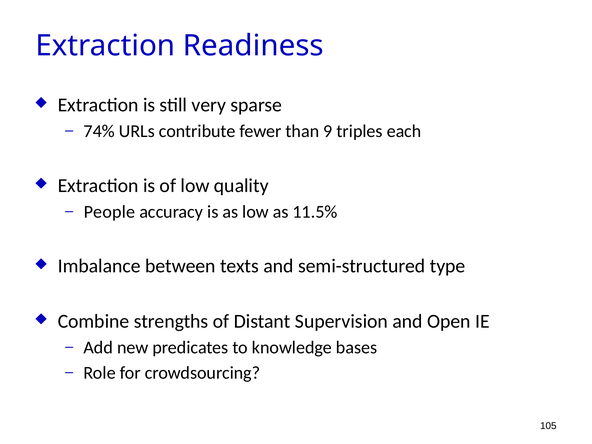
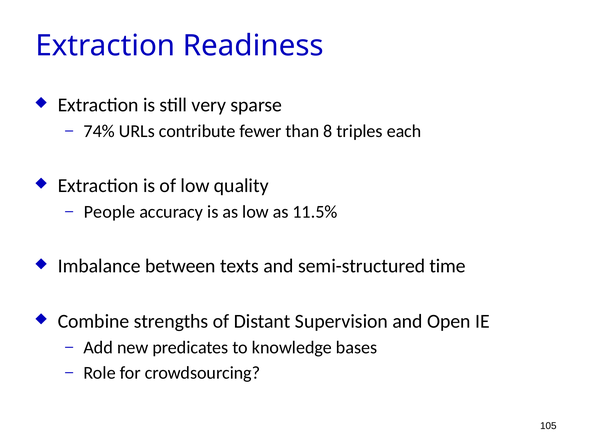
9: 9 -> 8 (328, 131)
type: type -> time (448, 266)
